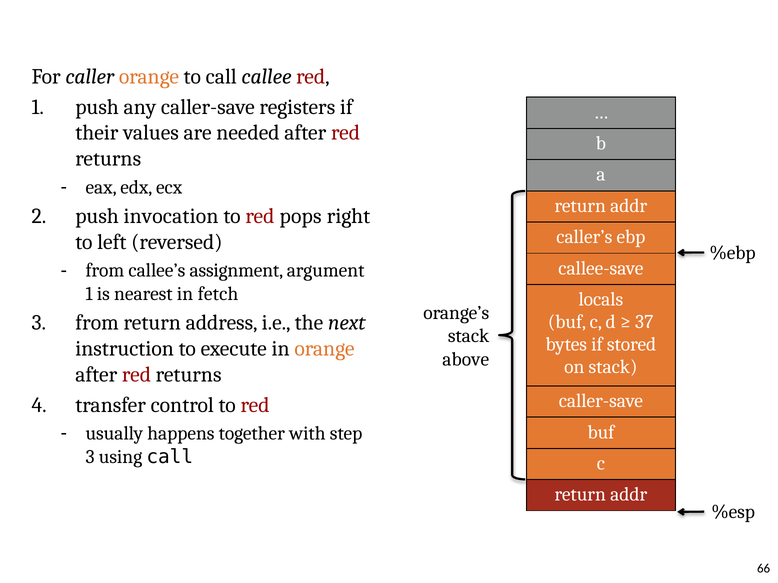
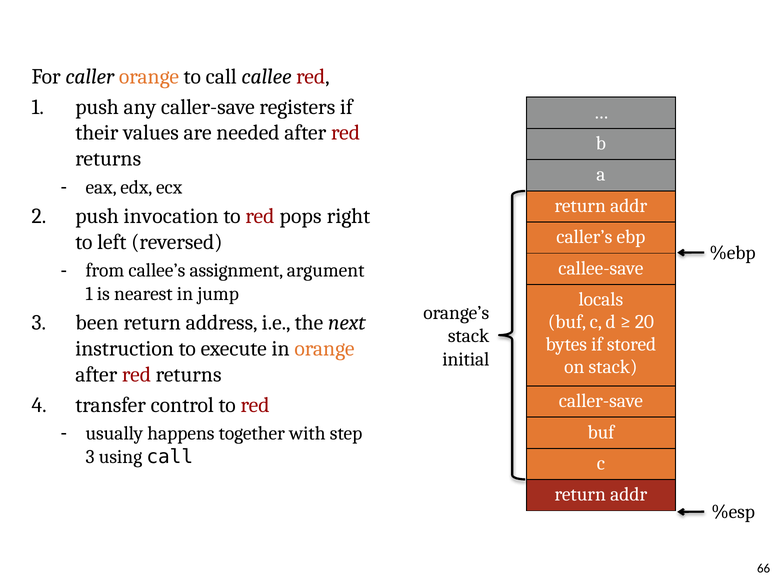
fetch: fetch -> jump (218, 294)
37: 37 -> 20 (644, 322)
3 from: from -> been (97, 323)
above: above -> initial (466, 360)
